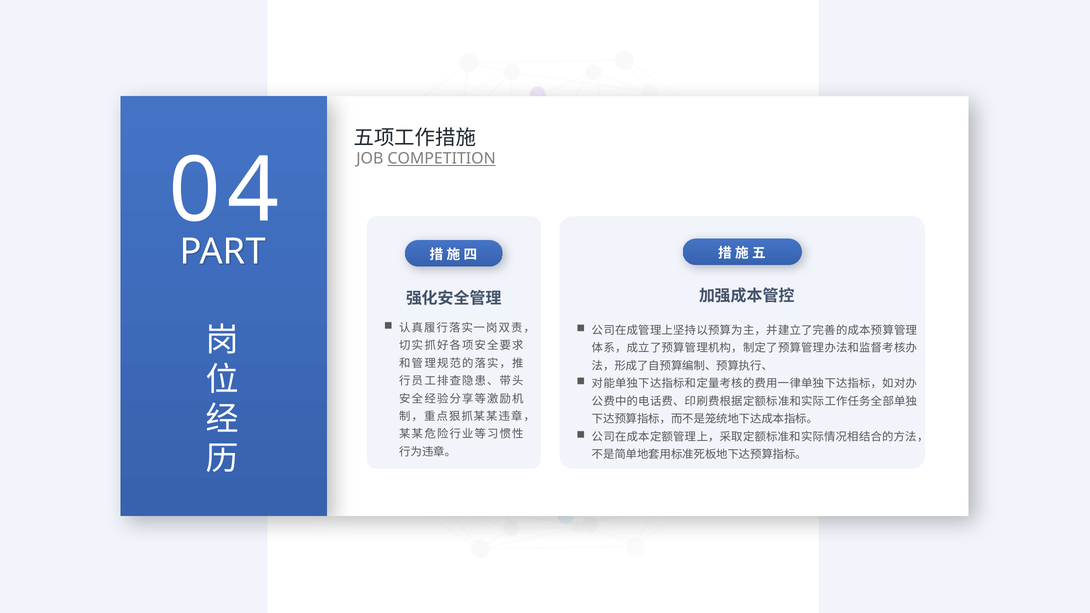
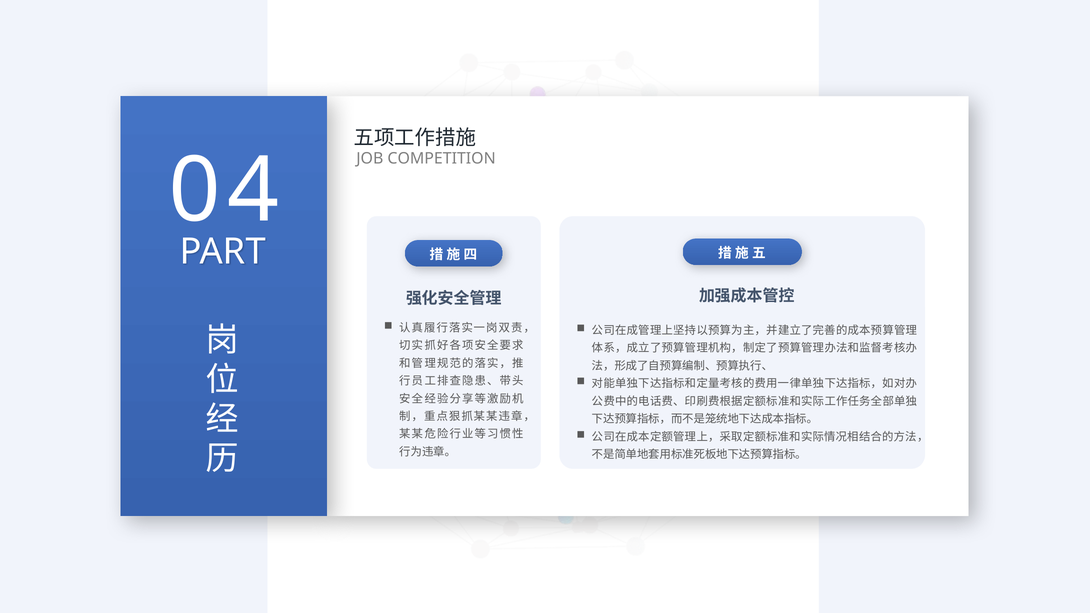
COMPETITION underline: present -> none (442, 159)
